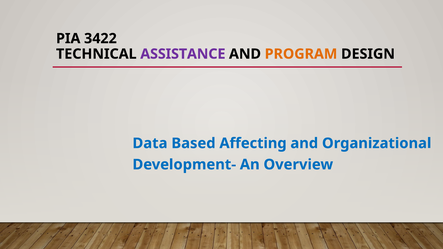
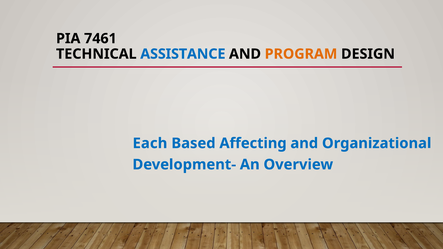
3422: 3422 -> 7461 (100, 39)
ASSISTANCE colour: purple -> blue (183, 54)
Data: Data -> Each (150, 143)
